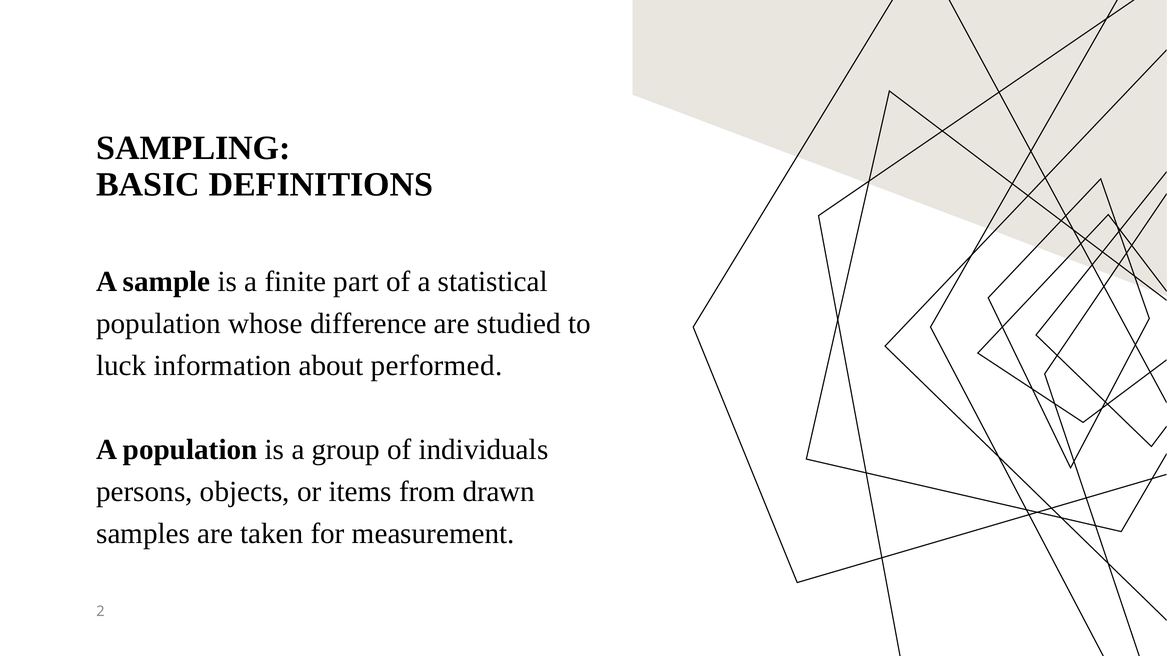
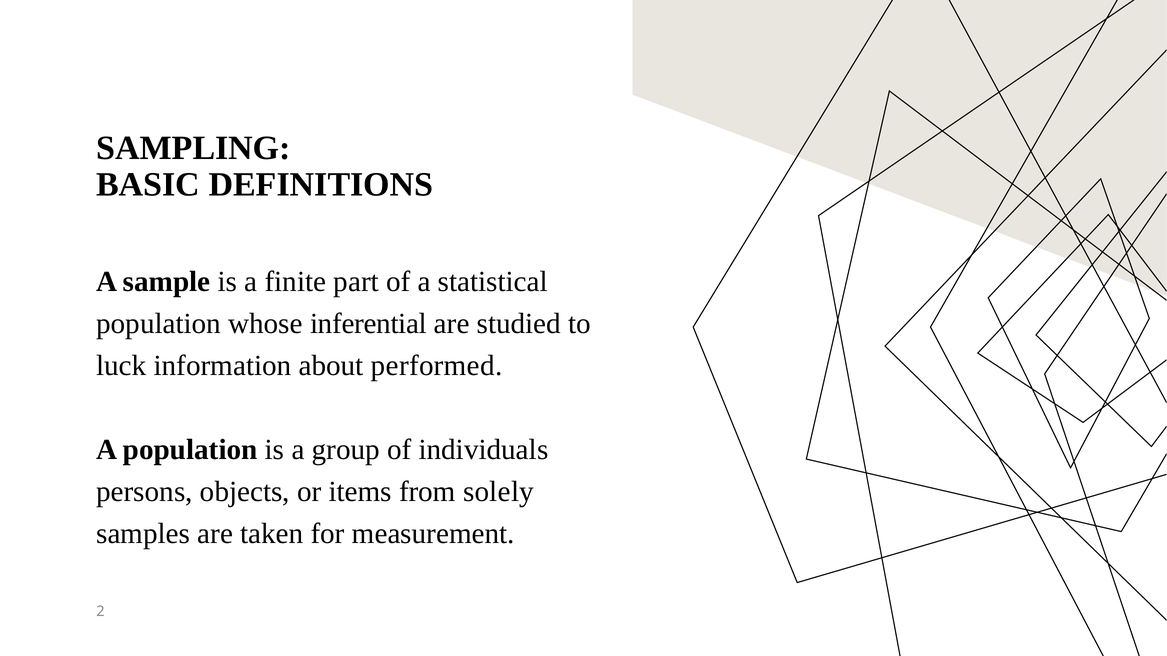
difference: difference -> inferential (368, 324)
drawn: drawn -> solely (498, 492)
